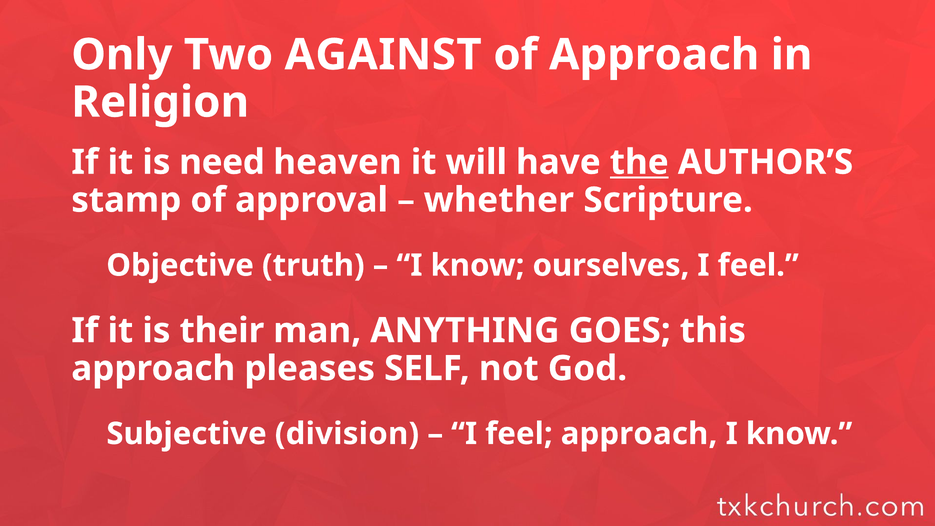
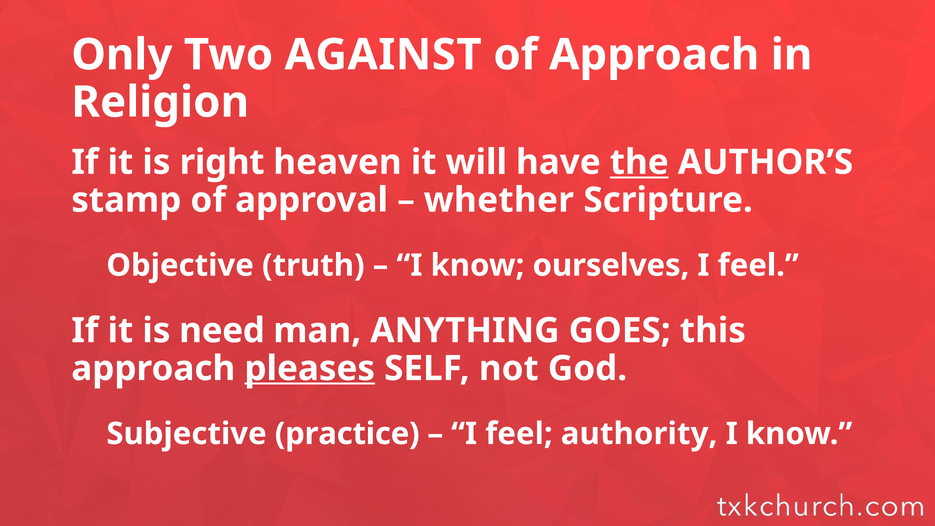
need: need -> right (222, 162)
their: their -> need (222, 331)
pleases underline: none -> present (310, 368)
division: division -> practice (347, 434)
feel approach: approach -> authority (639, 434)
